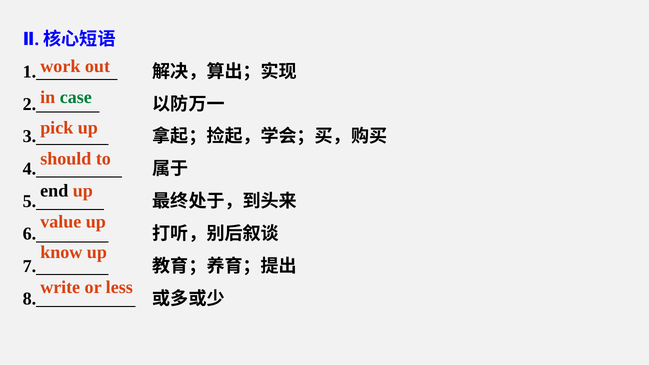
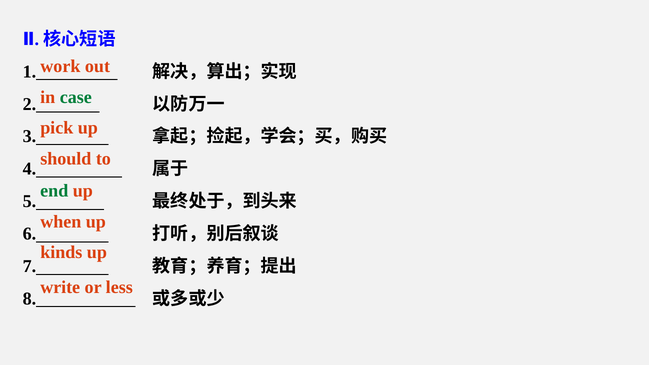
end colour: black -> green (54, 191)
value: value -> when (61, 222)
know: know -> kinds (61, 252)
